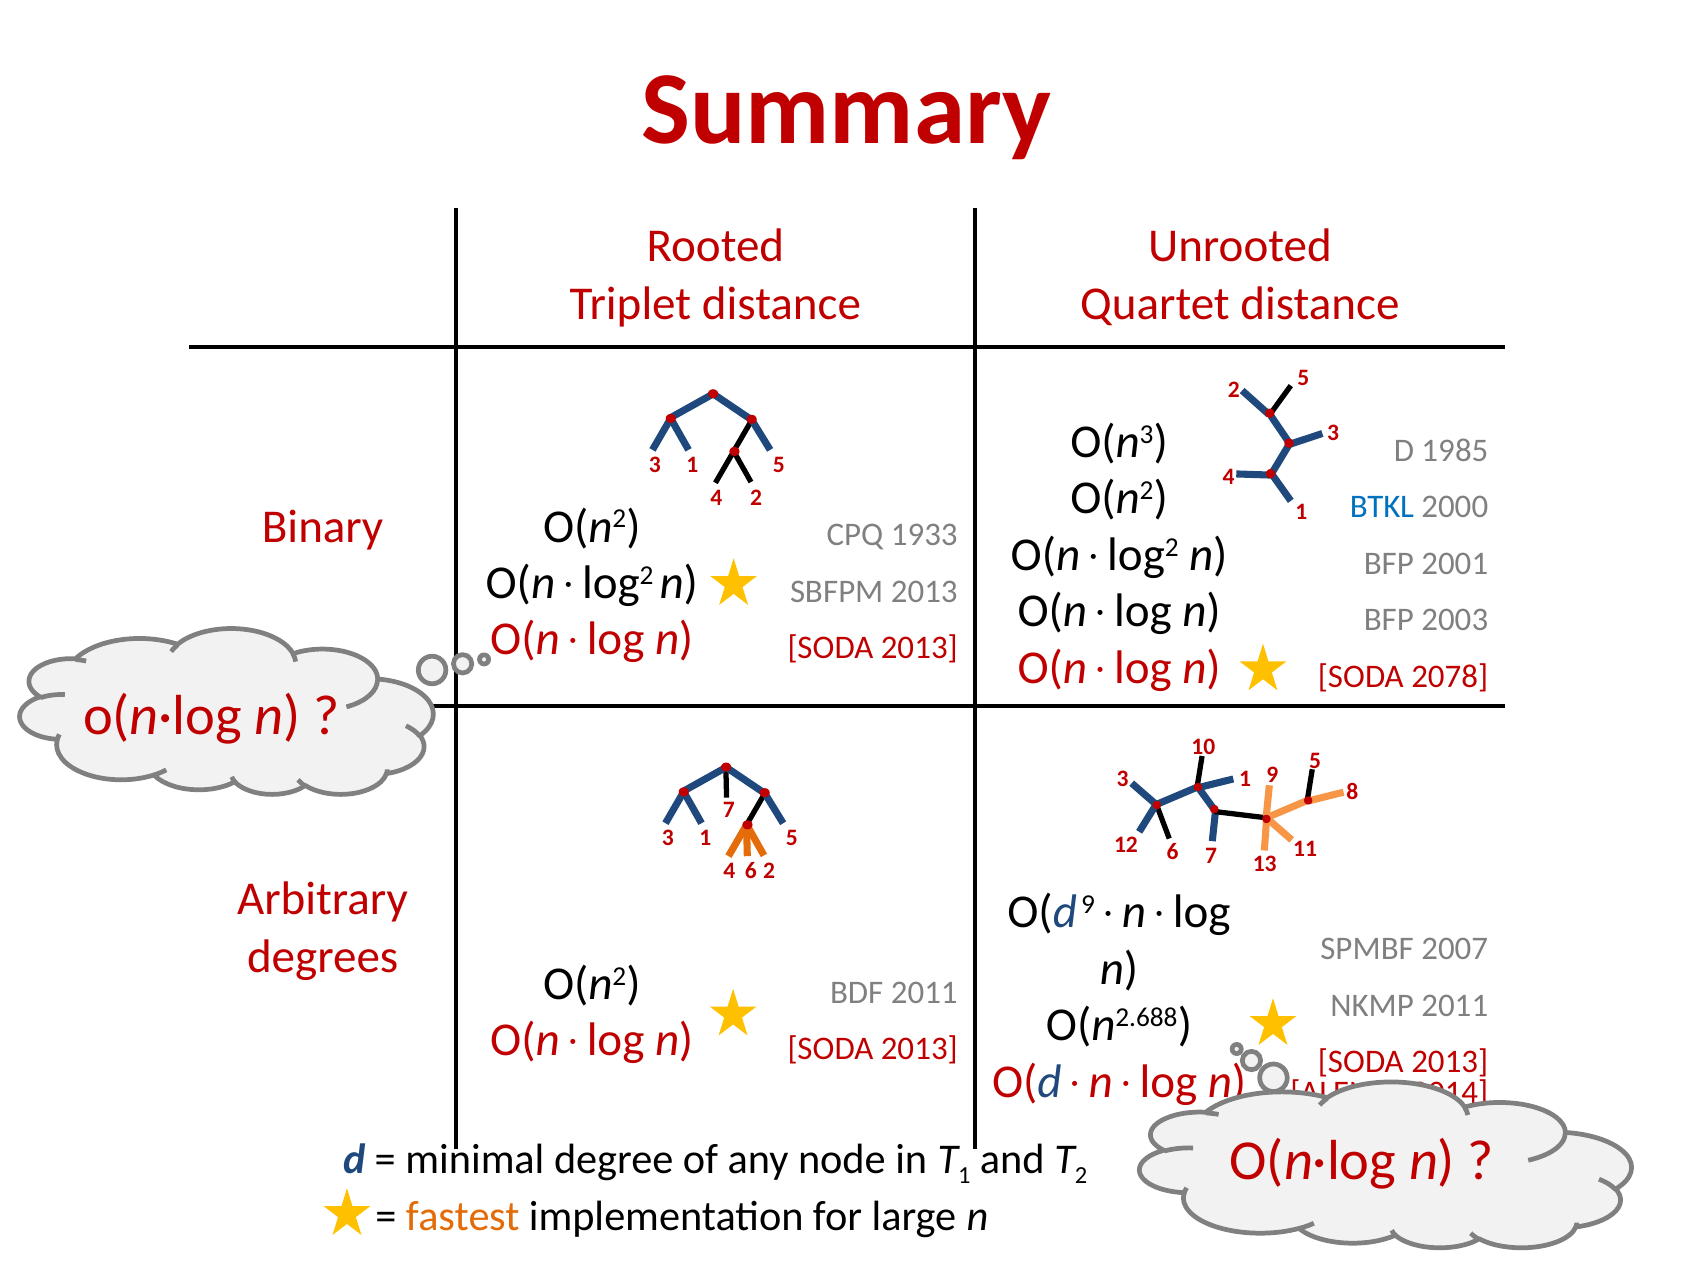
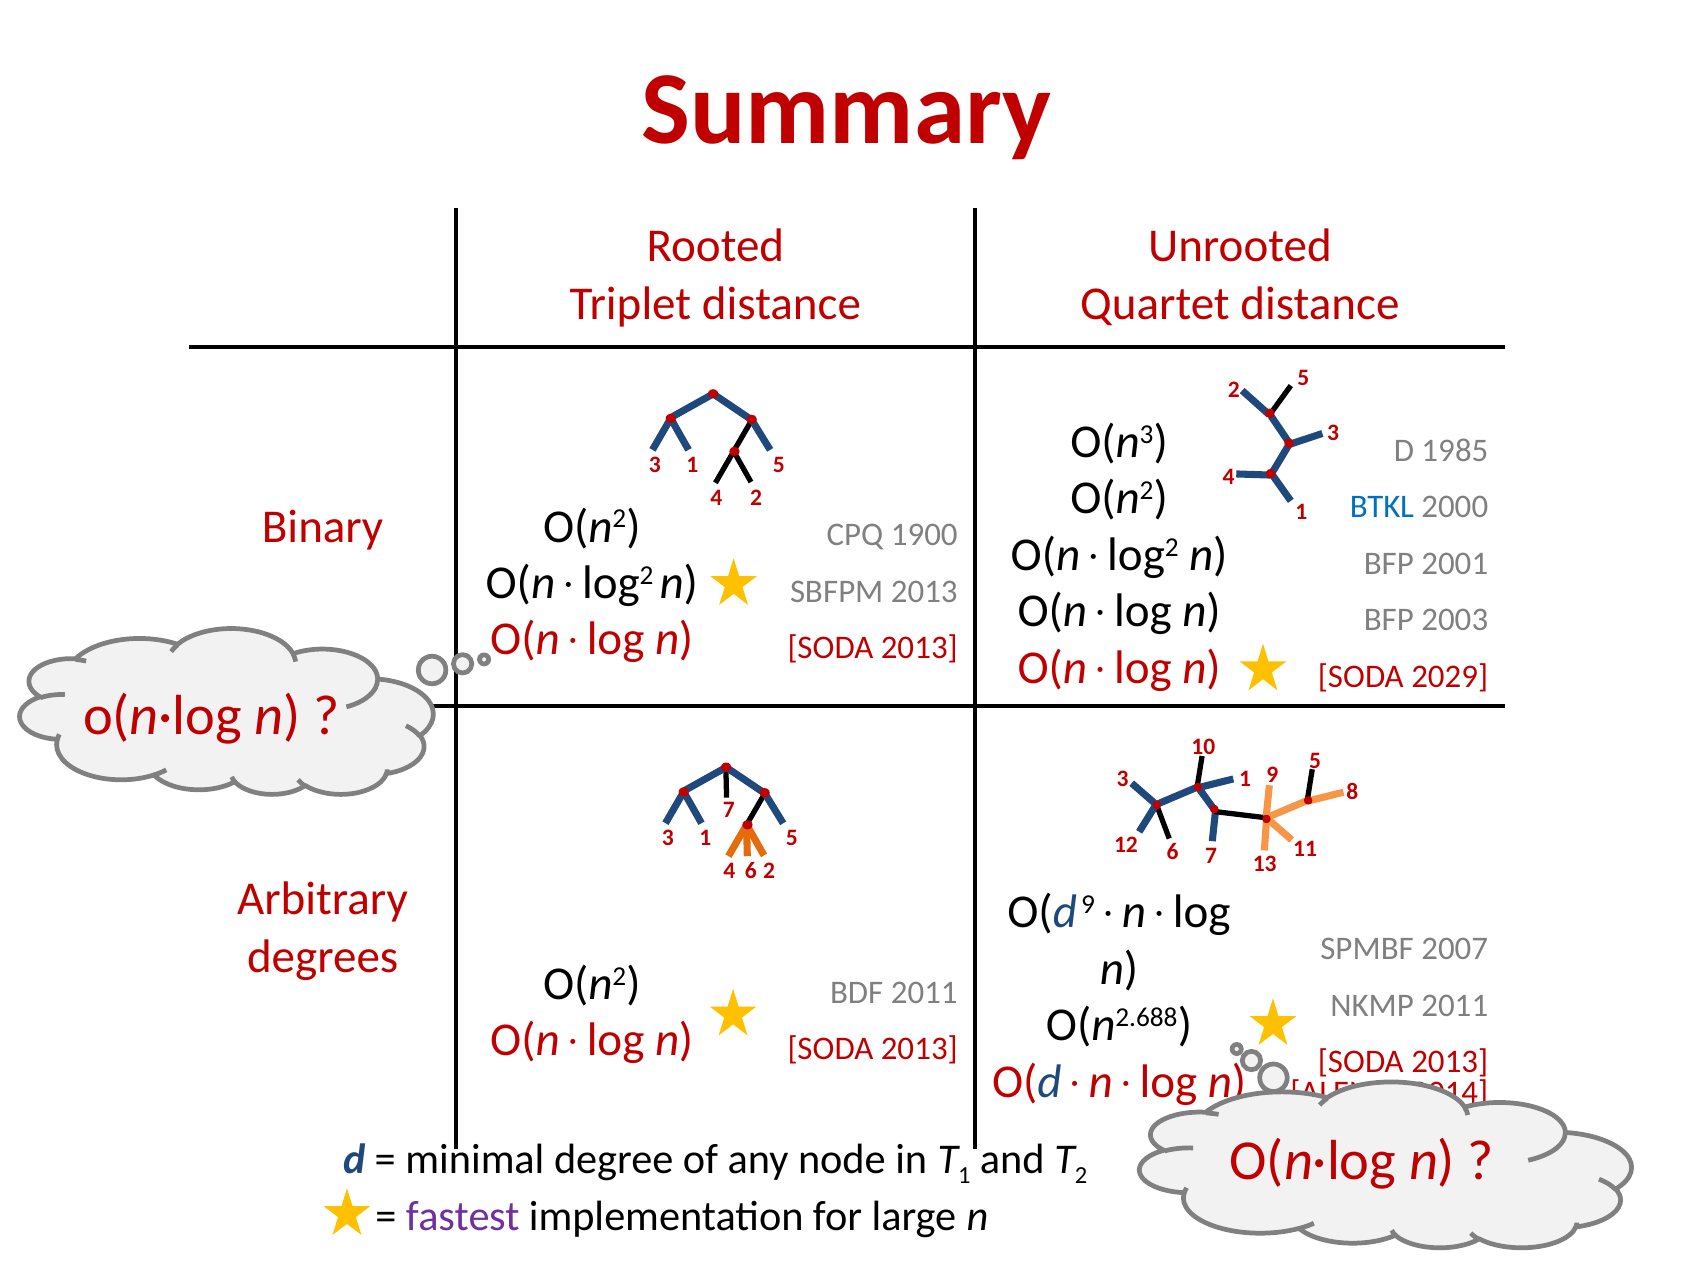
1933: 1933 -> 1900 (924, 535)
2078: 2078 -> 2029 (1450, 676)
fastest colour: orange -> purple (463, 1216)
